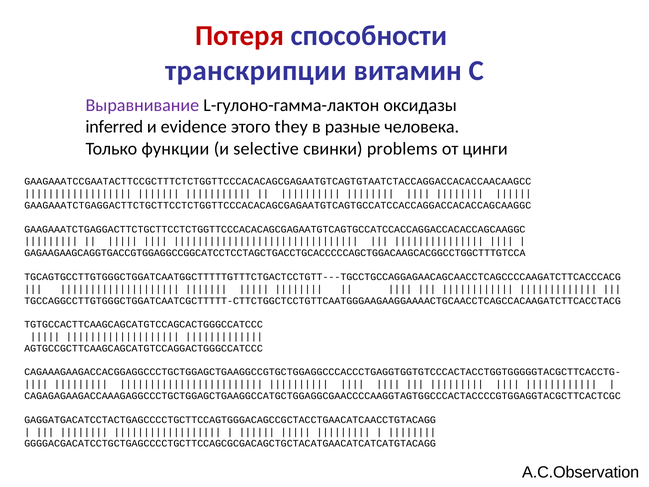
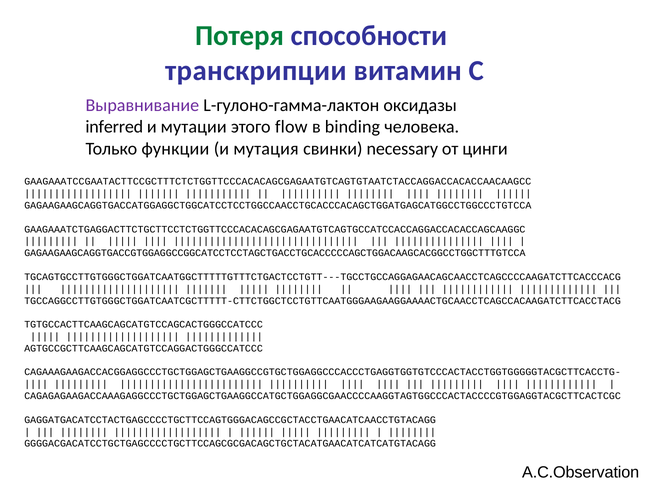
Потеря colour: red -> green (240, 36)
evidence: evidence -> мутации (194, 127)
they: they -> flow (291, 127)
разные: разные -> binding (352, 127)
selective: selective -> мутация (266, 148)
problems: problems -> necessary (402, 148)
GAAGAAATCTGAGGACTTCTGCTTCCTCTGGTTCCCACACAGCGAGAATGTCAGTGCCATCCACCAGGACCACACCAGCAAGGC: GAAGAAATCTGAGGACTTCTGCTTCCTCTGGTTCCCACACAGCGAGAATGTCAGTGCCATCCACCAGGACCACACCAGCAAGGC -> GAGAAGAAGCAGGTGACCATGGAGGCTGGCATCCTCCTGGCCAACCTGCACCCACAGCTGGATGAGCATGGCCTGGCCCTGTCCA (278, 205)
